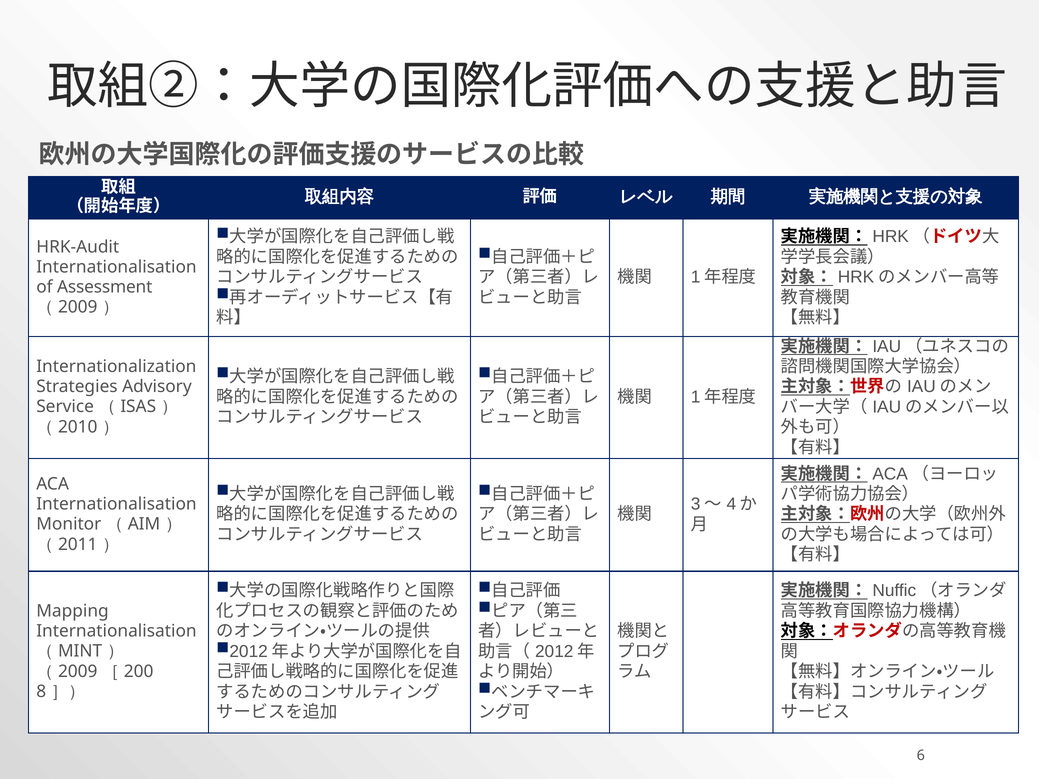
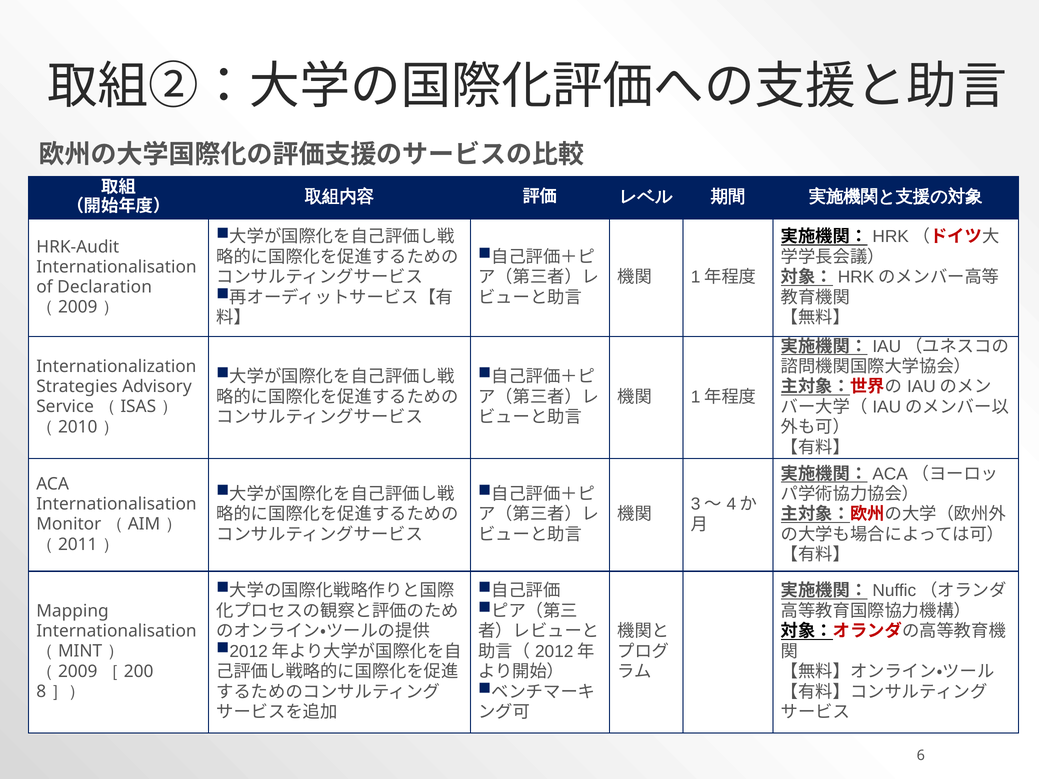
Assessment: Assessment -> Declaration (105, 287)
